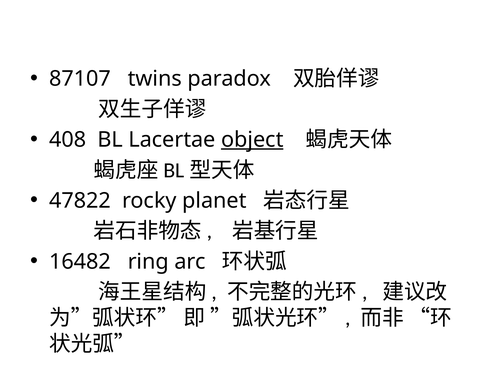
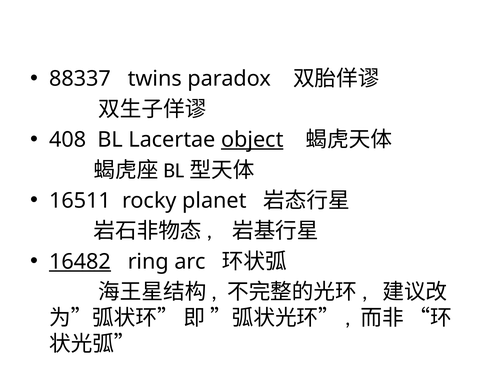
87107: 87107 -> 88337 (80, 79)
47822: 47822 -> 16511 (80, 201)
16482 underline: none -> present (80, 262)
